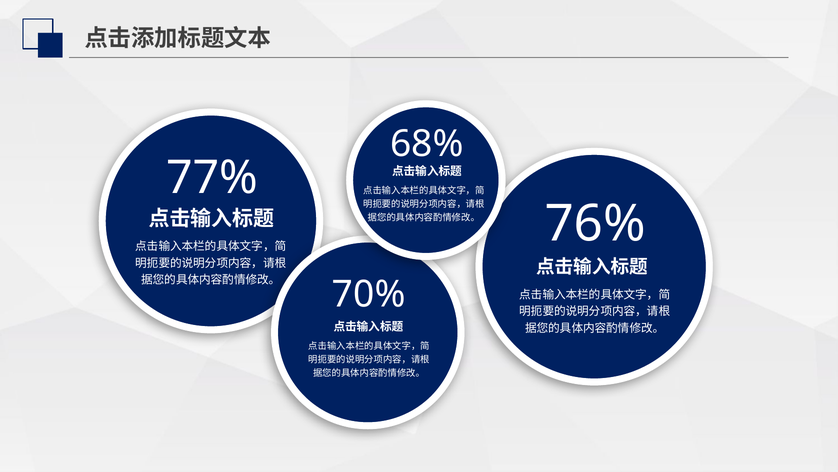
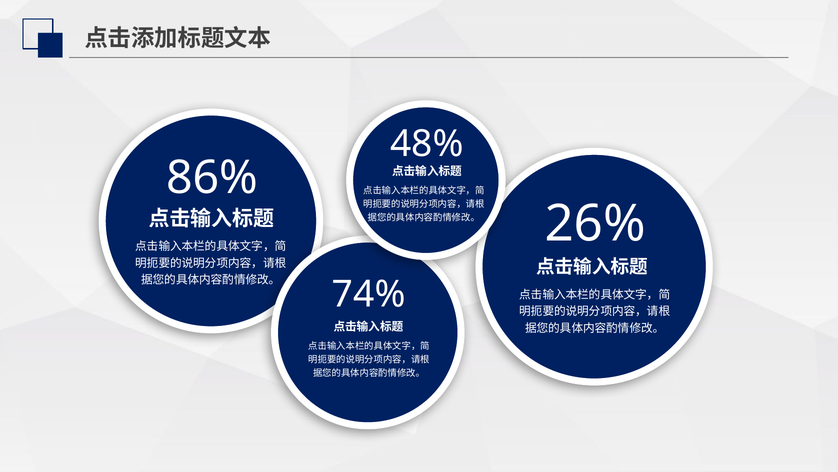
68%: 68% -> 48% (427, 144)
77%: 77% -> 86% (212, 177)
76%: 76% -> 26% (595, 224)
70%: 70% -> 74% (369, 294)
